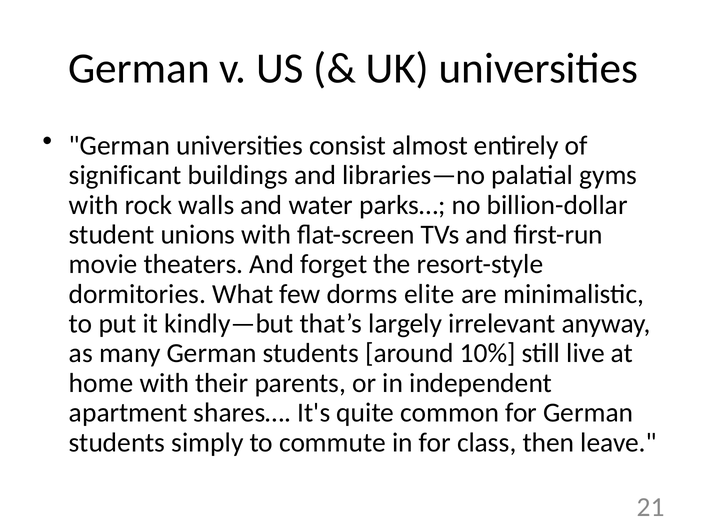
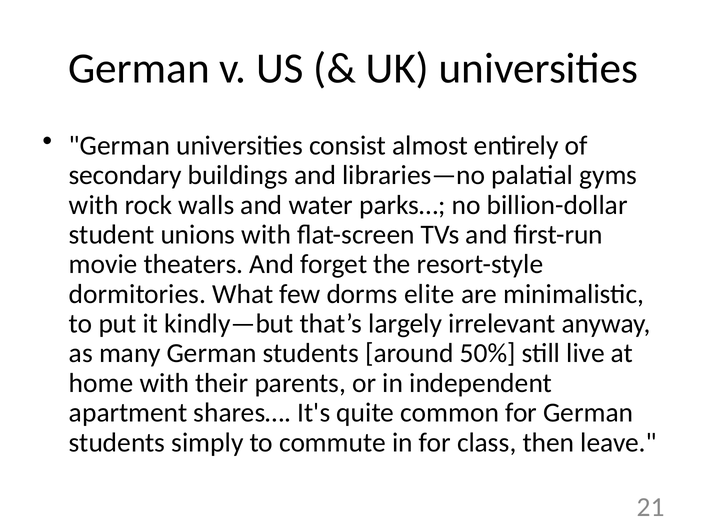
significant: significant -> secondary (125, 175)
10%: 10% -> 50% (488, 354)
